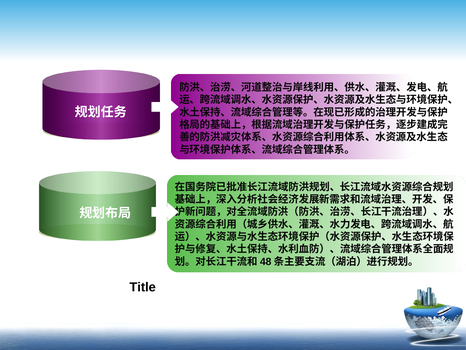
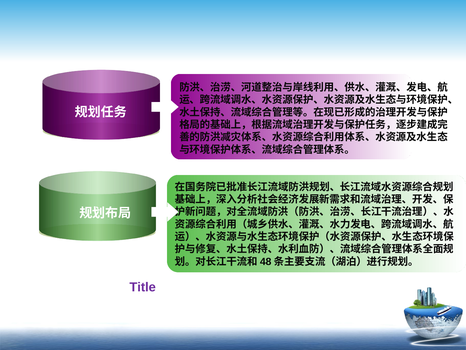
Title colour: black -> purple (143, 287)
